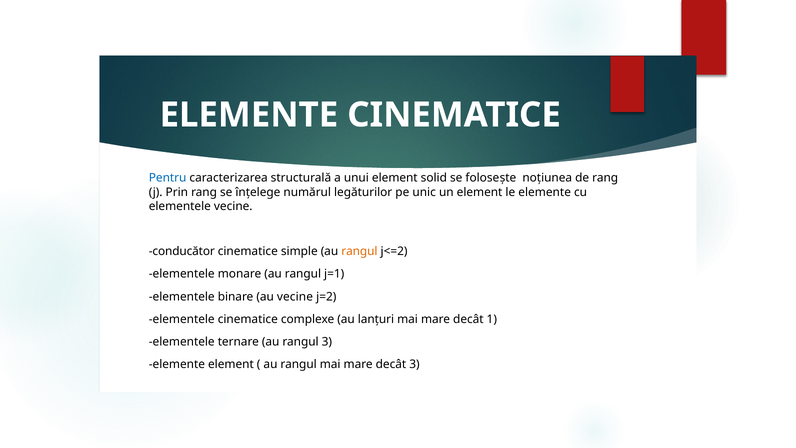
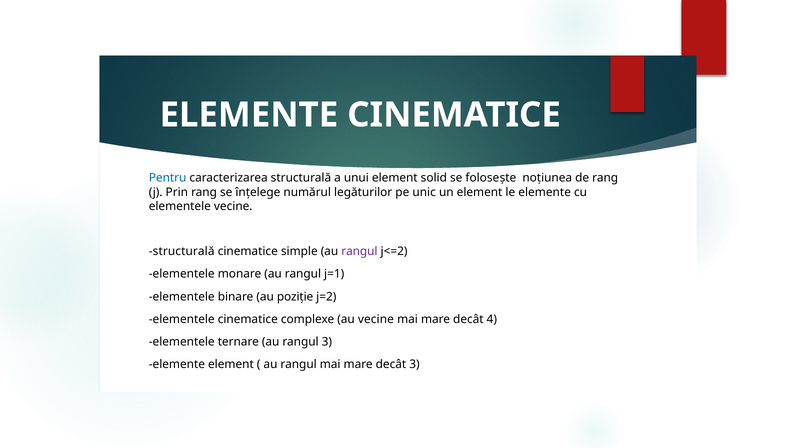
conducător: conducător -> structurală (182, 251)
rangul colour: orange -> purple (359, 251)
au vecine: vecine -> poziție (295, 296)
au lanțuri: lanțuri -> vecine (376, 319)
1: 1 -> 4 (492, 319)
